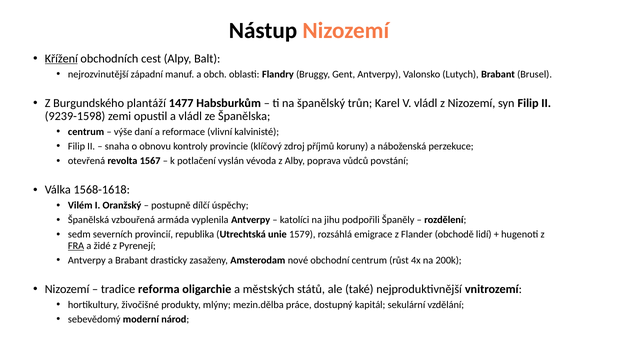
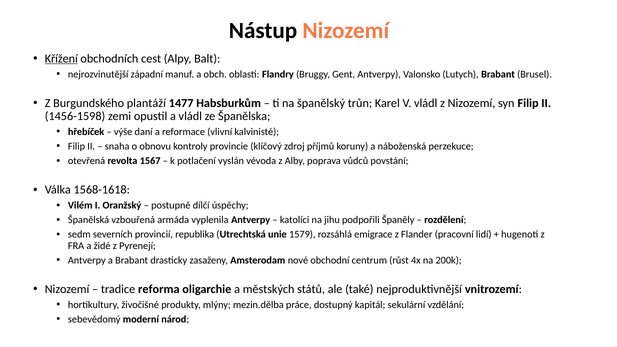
9239-1598: 9239-1598 -> 1456-1598 (75, 116)
centrum: centrum -> hřebíček (86, 132)
obchodě: obchodě -> pracovní (454, 235)
FRA underline: present -> none (76, 246)
